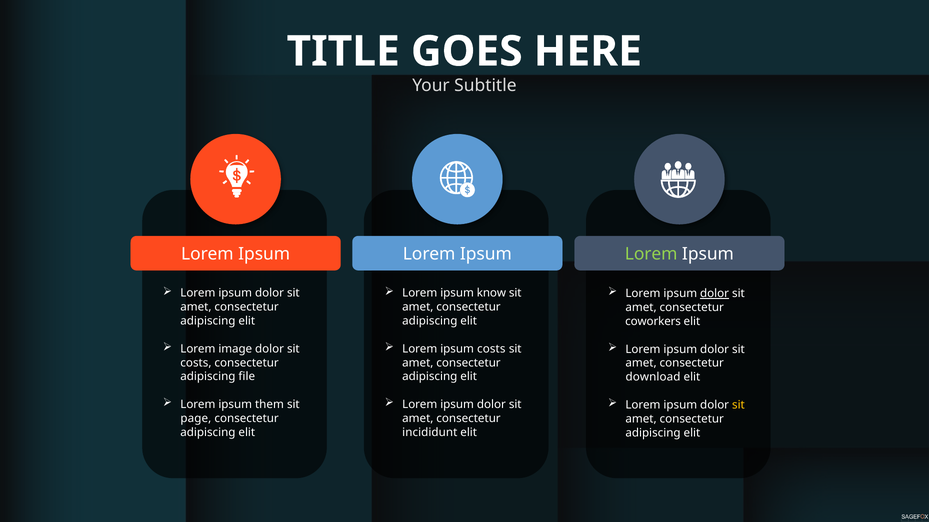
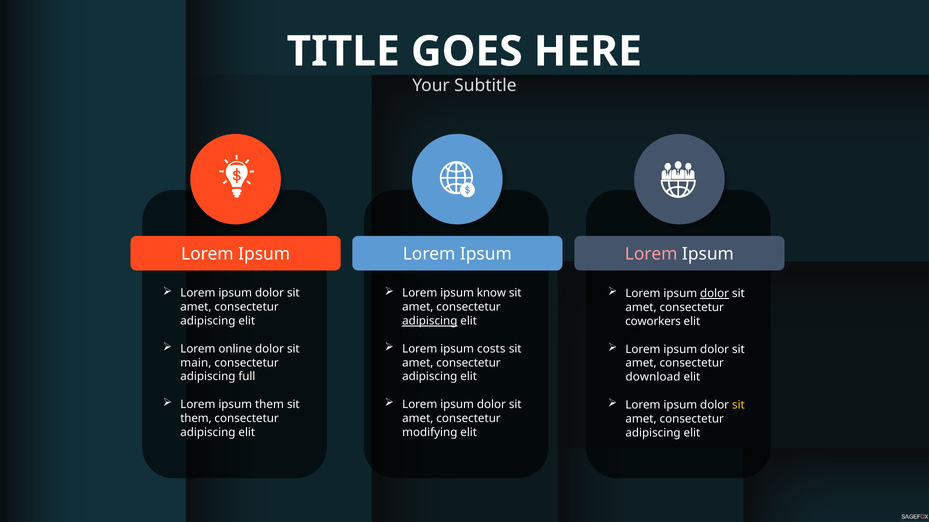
Lorem colour: light green -> pink (651, 254)
adipiscing underline: none -> present (430, 321)
image: image -> online (235, 349)
costs: costs -> main (196, 363)
file: file -> full (247, 377)
page: page -> them (196, 419)
incididunt: incididunt -> modifying (430, 433)
